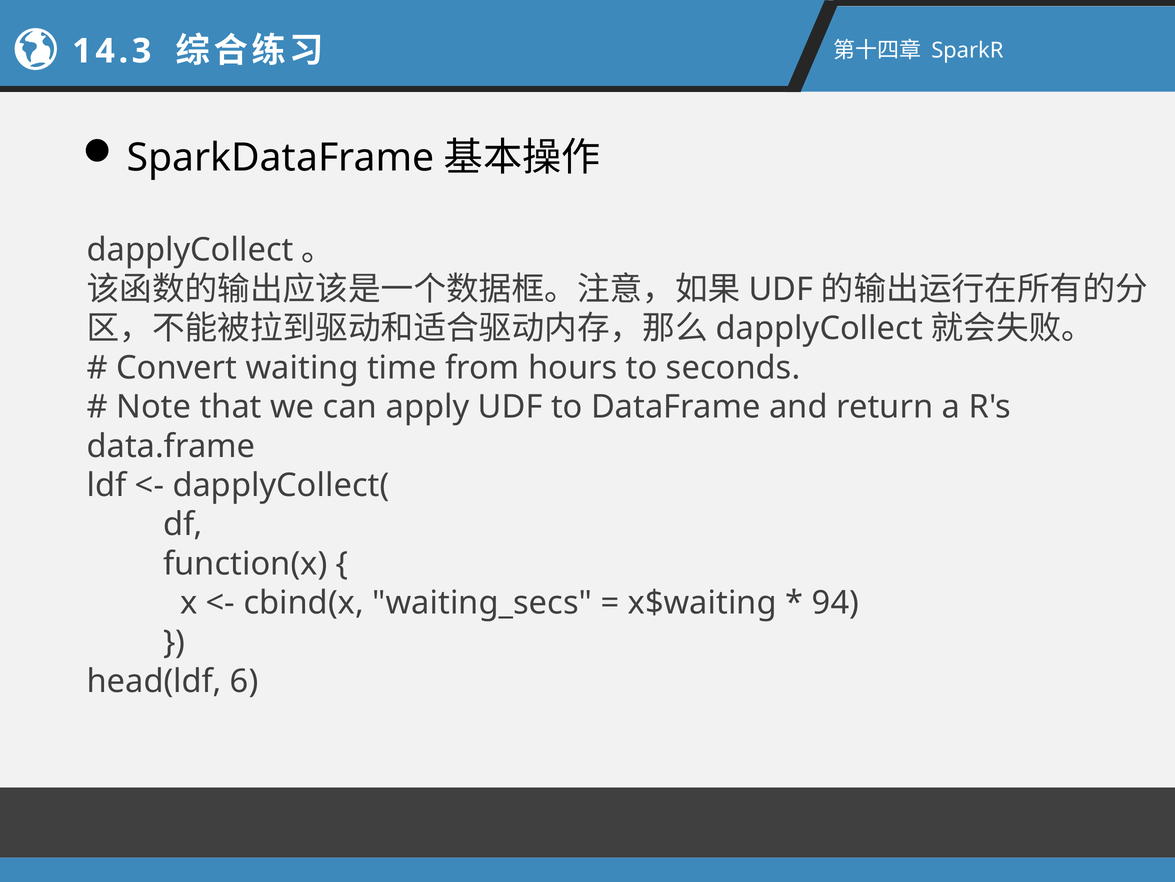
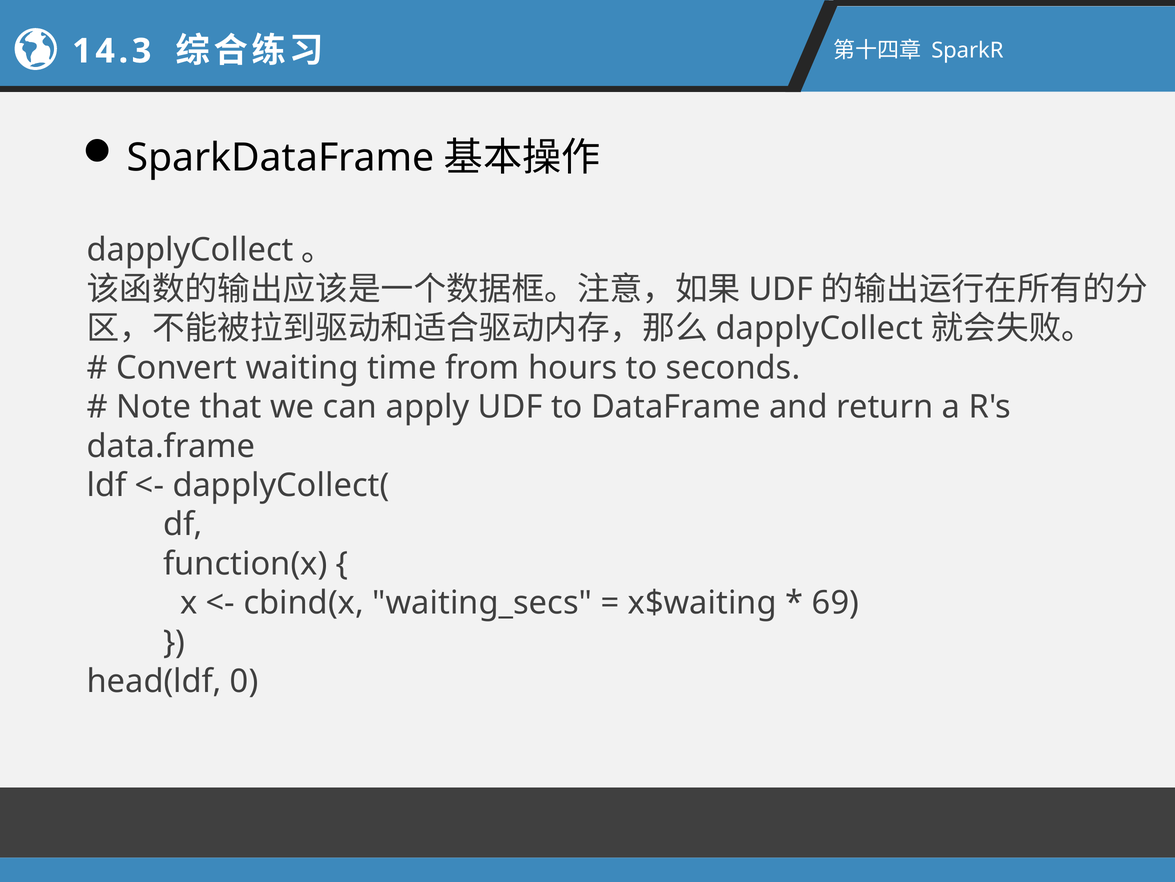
94: 94 -> 69 (835, 603)
6: 6 -> 0 (244, 681)
